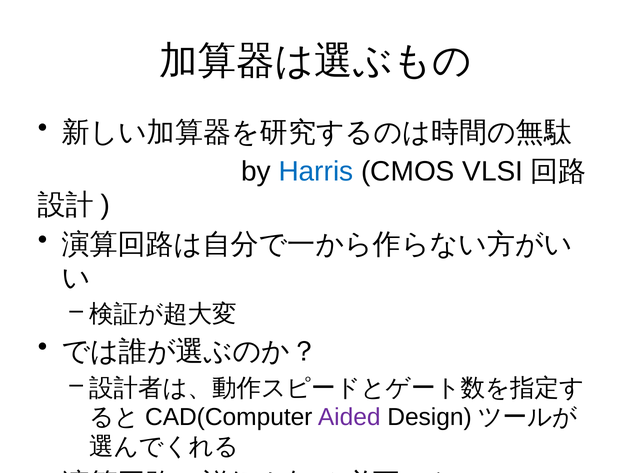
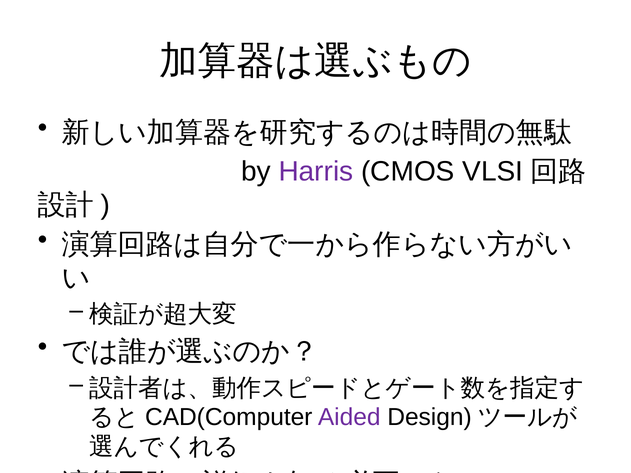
Harris colour: blue -> purple (316, 172)
